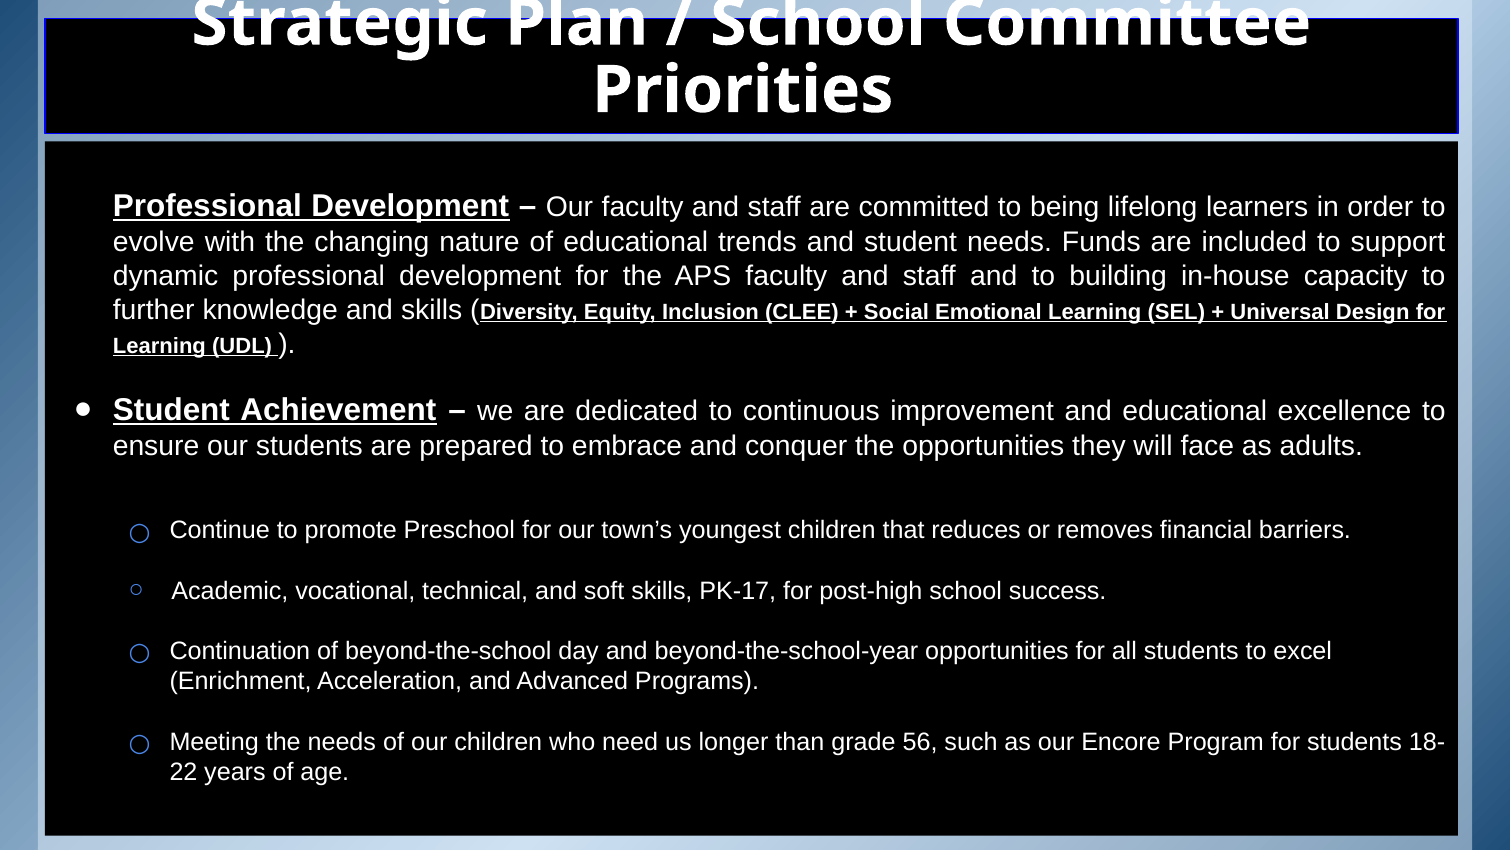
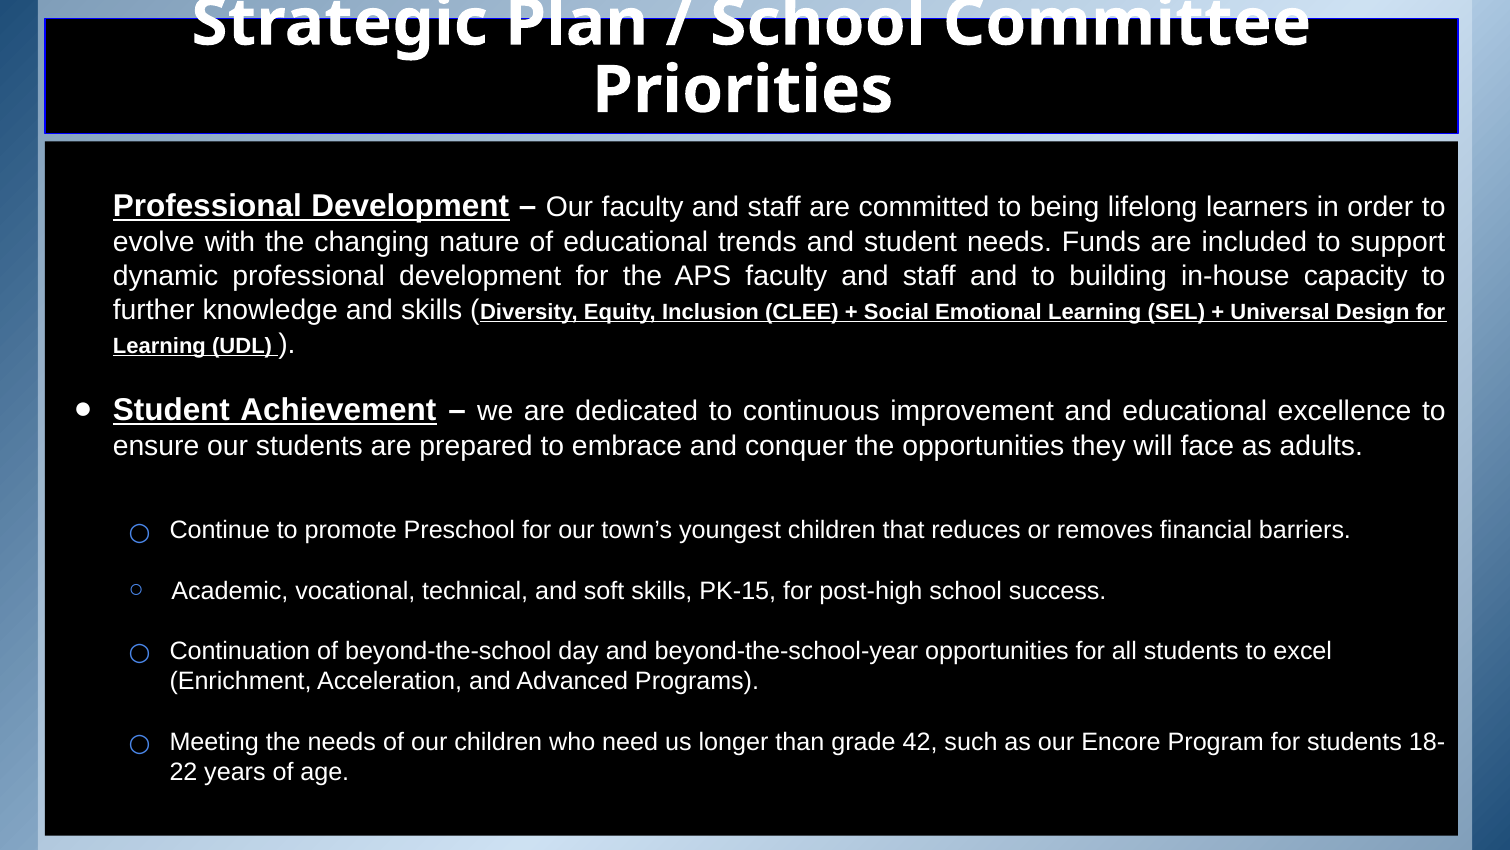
PK-17: PK-17 -> PK-15 (738, 591)
56: 56 -> 42 (920, 742)
